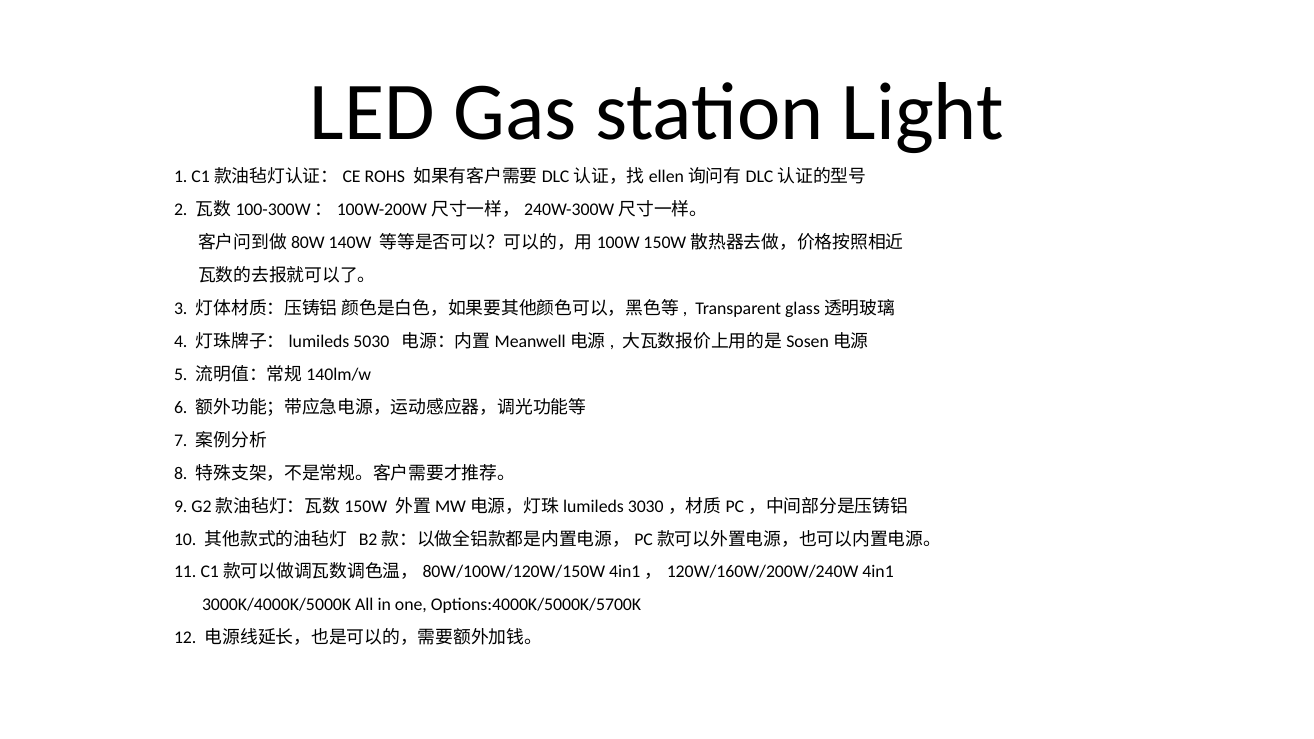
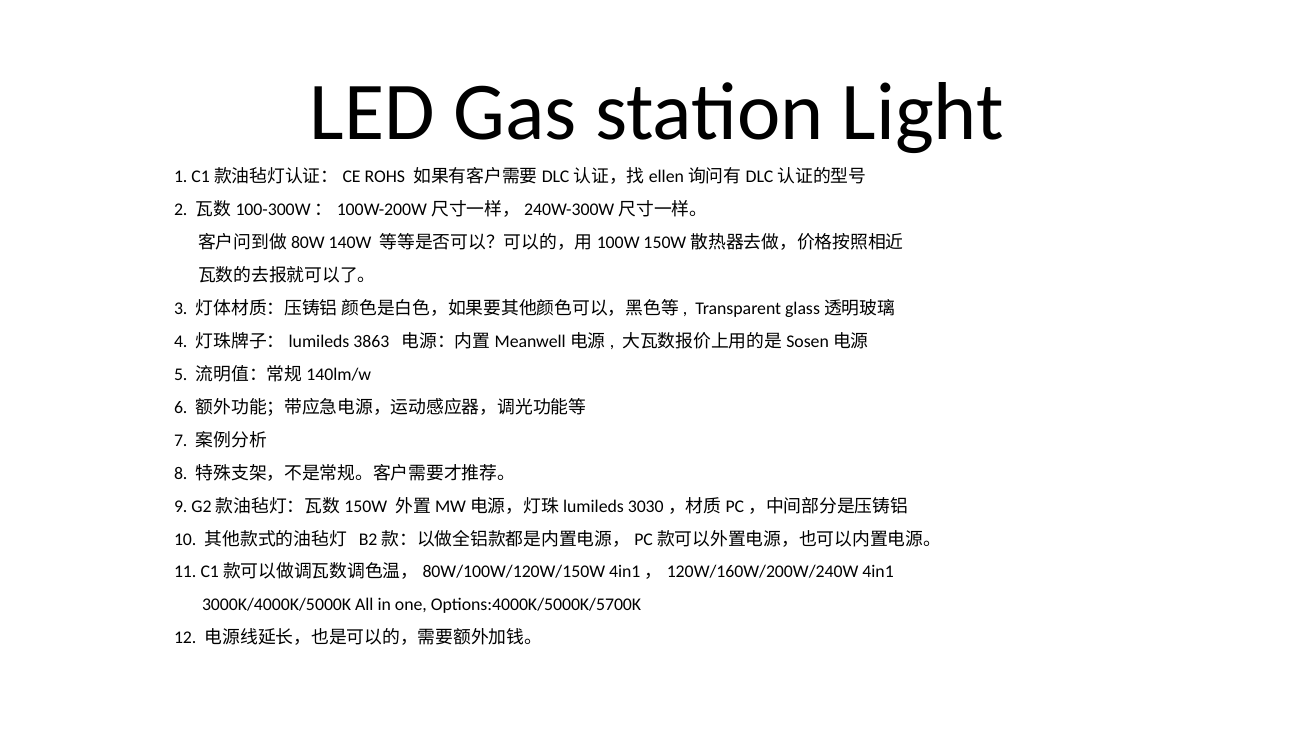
5030: 5030 -> 3863 (371, 342)
